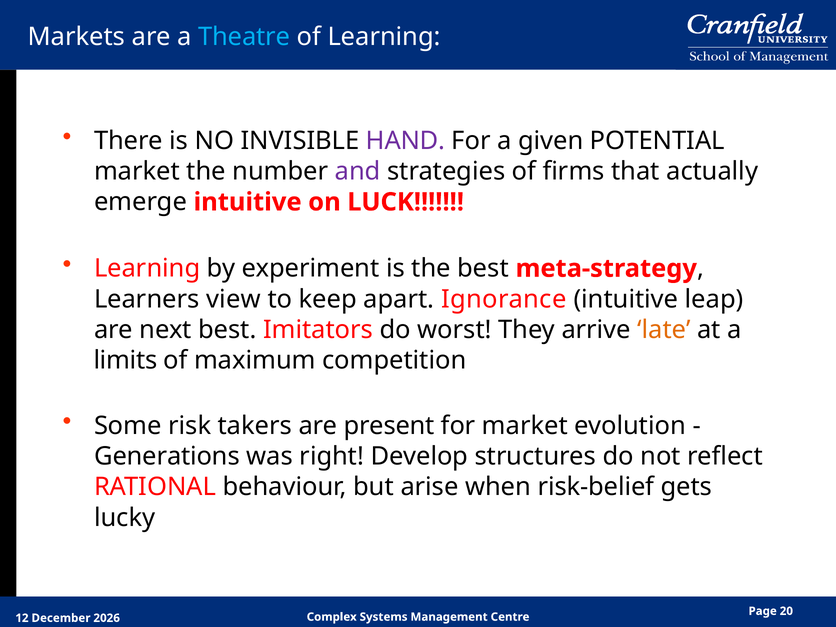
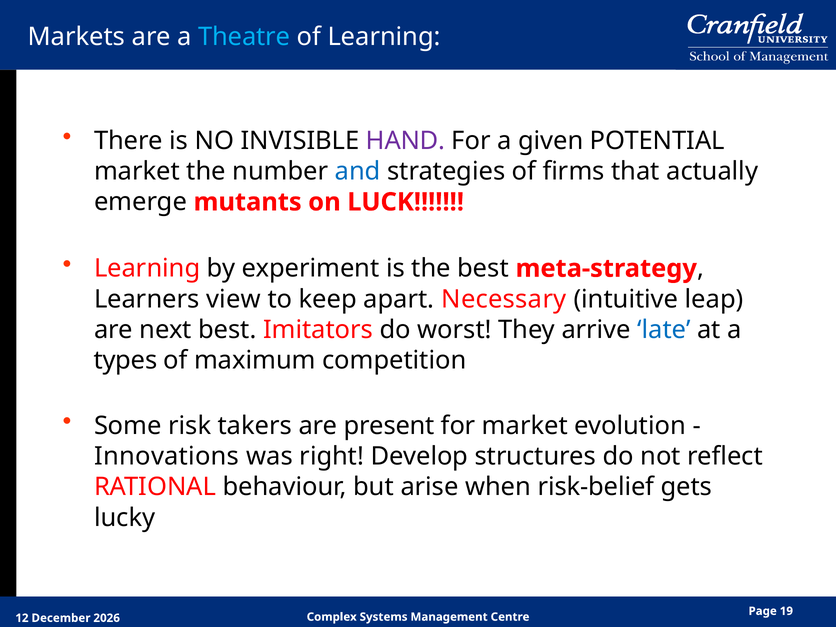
and colour: purple -> blue (358, 171)
emerge intuitive: intuitive -> mutants (248, 202)
Ignorance: Ignorance -> Necessary (504, 299)
late colour: orange -> blue (664, 330)
limits: limits -> types (125, 360)
Generations: Generations -> Innovations (167, 456)
20: 20 -> 19 (786, 611)
